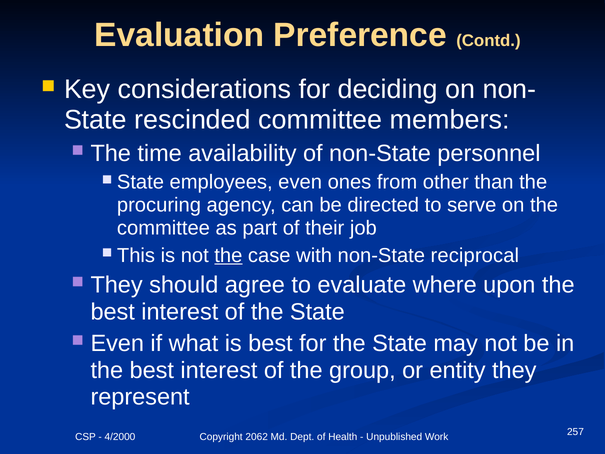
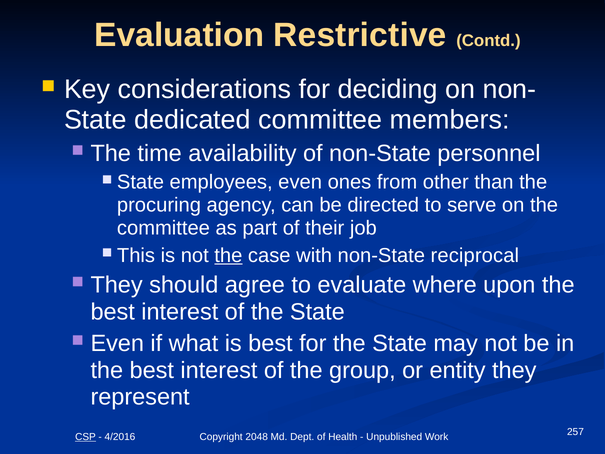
Preference: Preference -> Restrictive (360, 35)
rescinded: rescinded -> dedicated (193, 120)
CSP underline: none -> present (85, 437)
4/2000: 4/2000 -> 4/2016 (120, 437)
2062: 2062 -> 2048 (257, 437)
